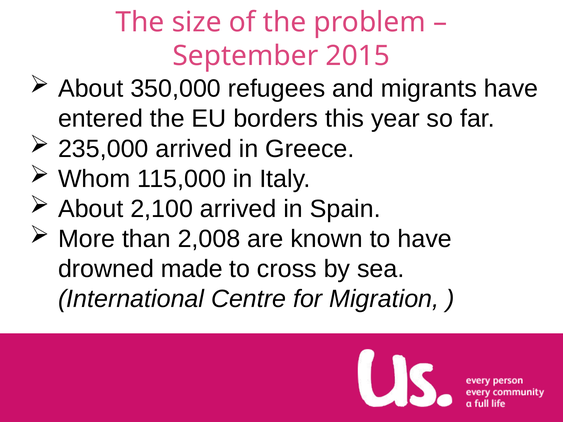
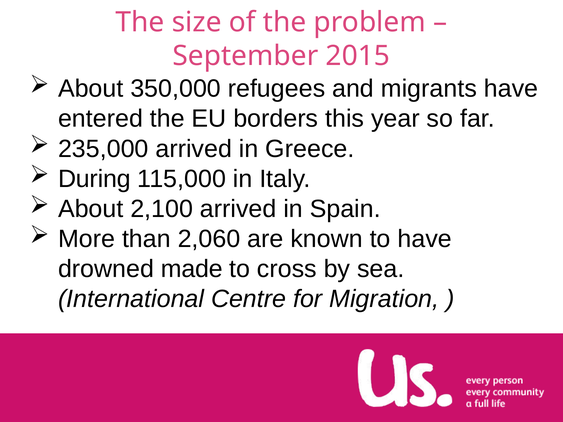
Whom: Whom -> During (94, 179)
2,008: 2,008 -> 2,060 (209, 239)
